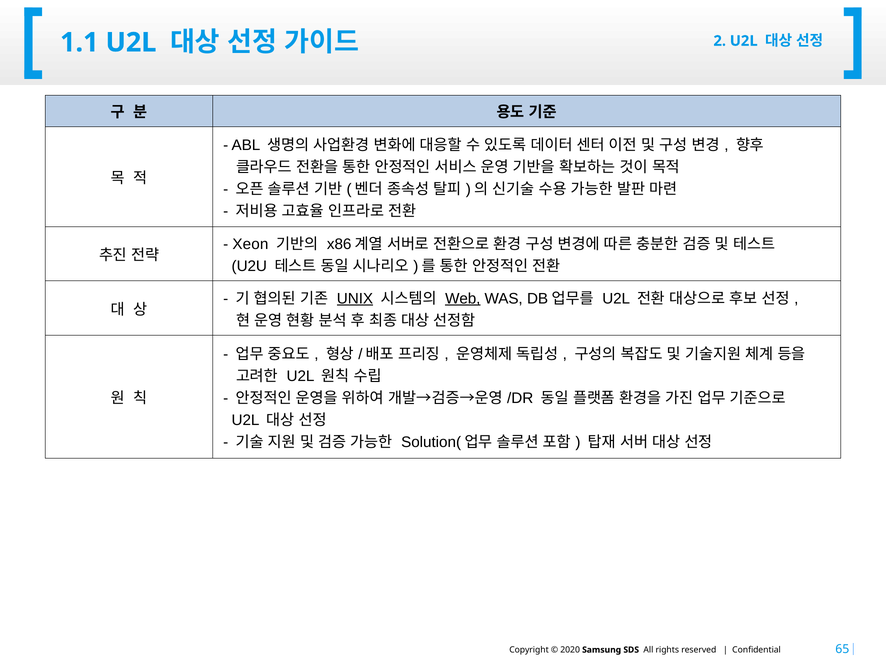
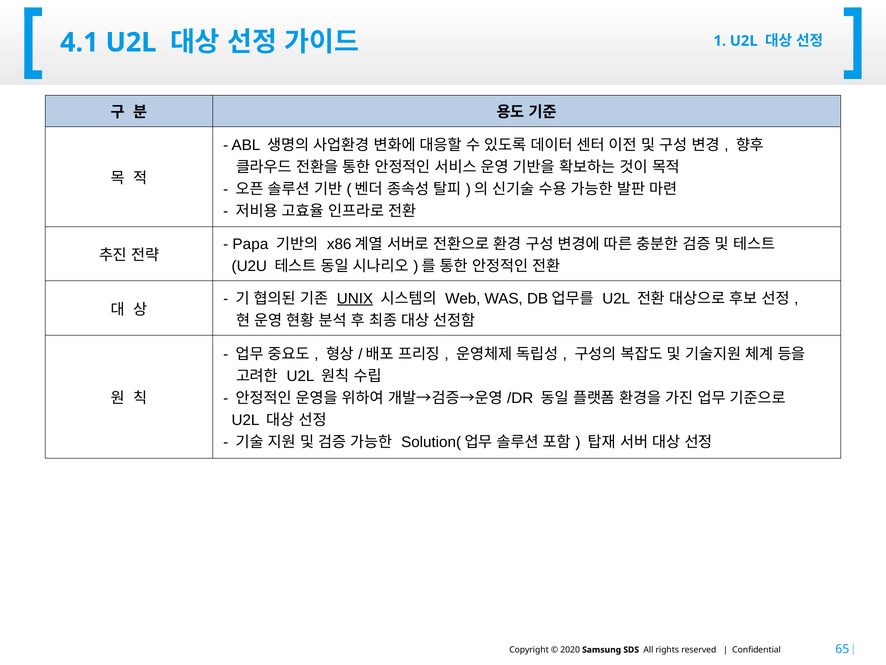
1.1: 1.1 -> 4.1 (79, 42)
2: 2 -> 1 (720, 41)
Xeon: Xeon -> Papa (250, 244)
Web underline: present -> none (463, 298)
